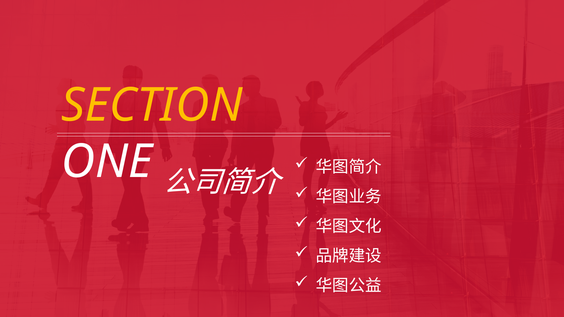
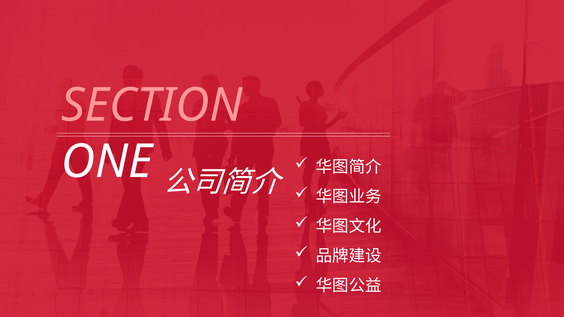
SECTION colour: yellow -> pink (152, 105)
